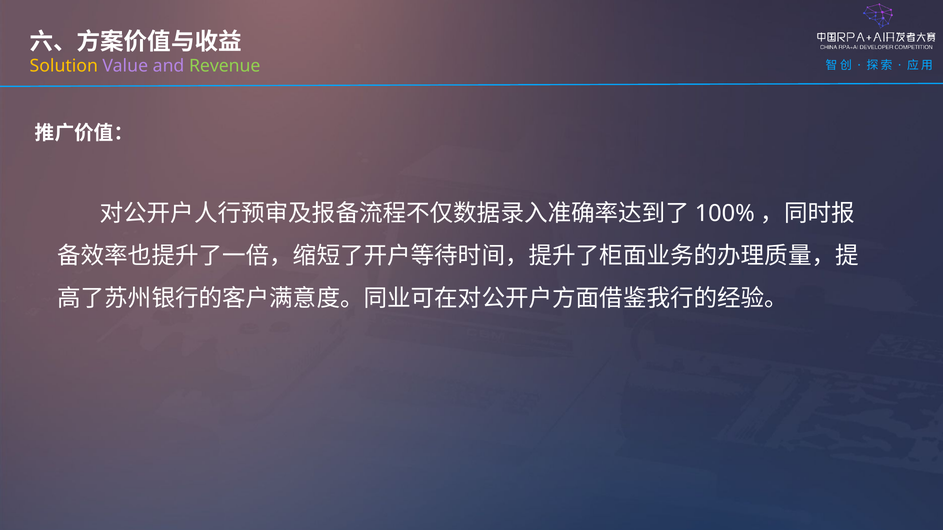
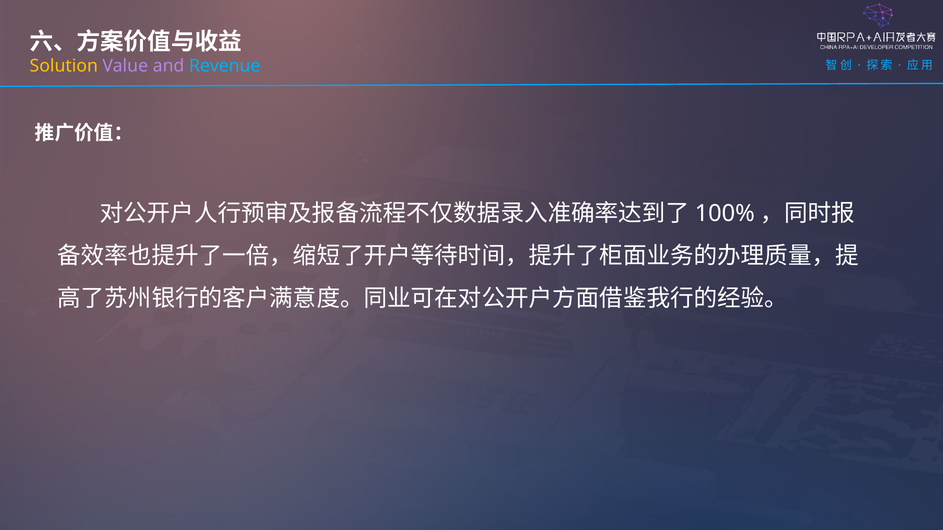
Revenue colour: light green -> light blue (225, 66)
